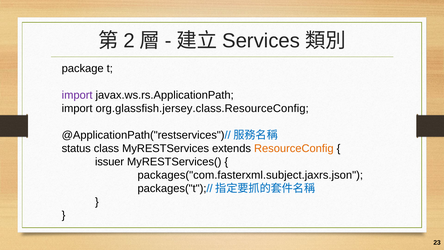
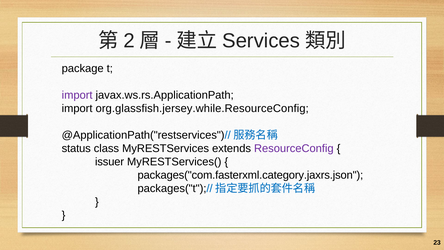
org.glassfish.jersey.class.ResourceConfig: org.glassfish.jersey.class.ResourceConfig -> org.glassfish.jersey.while.ResourceConfig (202, 109)
ResourceConfig colour: orange -> purple (294, 148)
packages("com.fasterxml.subject.jaxrs.json: packages("com.fasterxml.subject.jaxrs.json -> packages("com.fasterxml.category.jaxrs.json (250, 175)
